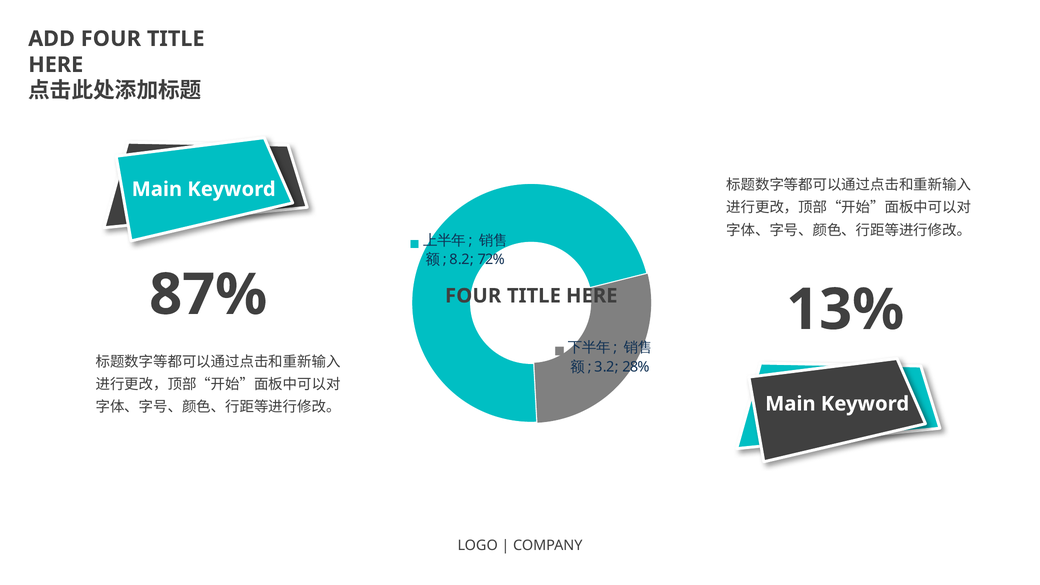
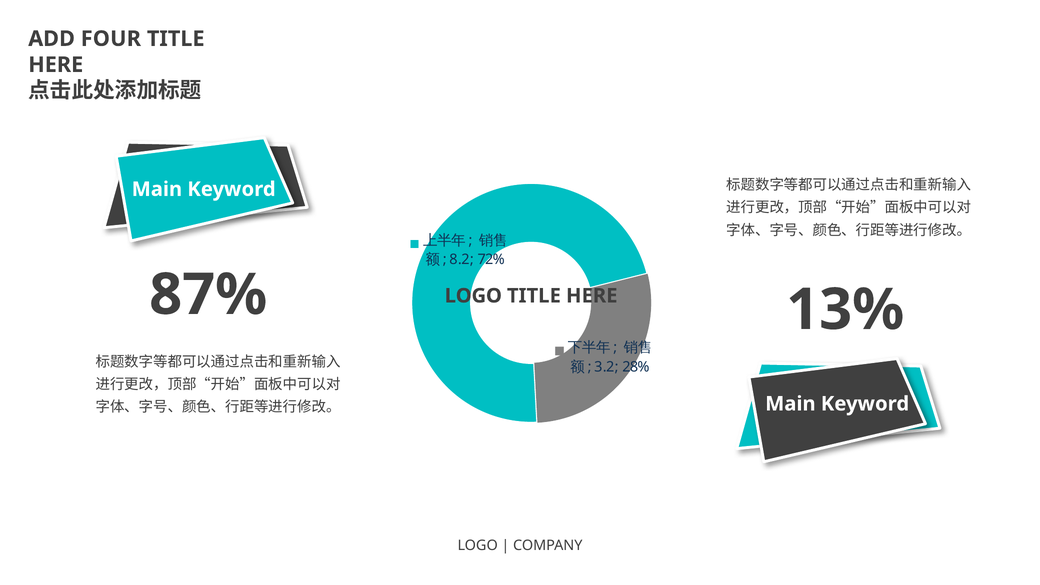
FOUR: FOUR -> LOGO (473, 296)
